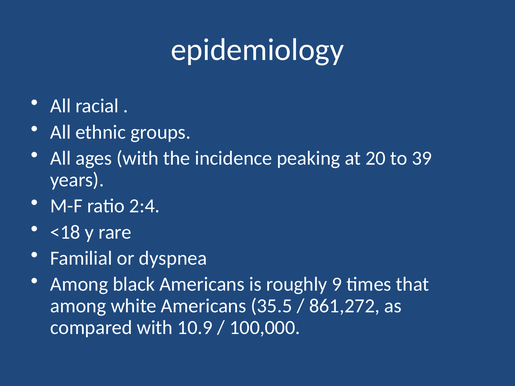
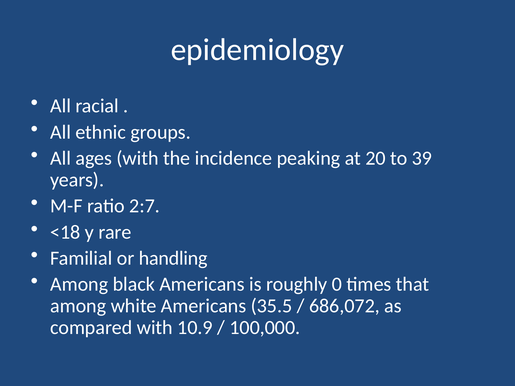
2:4: 2:4 -> 2:7 (145, 206)
dyspnea: dyspnea -> handling (173, 258)
9: 9 -> 0 (337, 285)
861,272: 861,272 -> 686,072 (344, 306)
